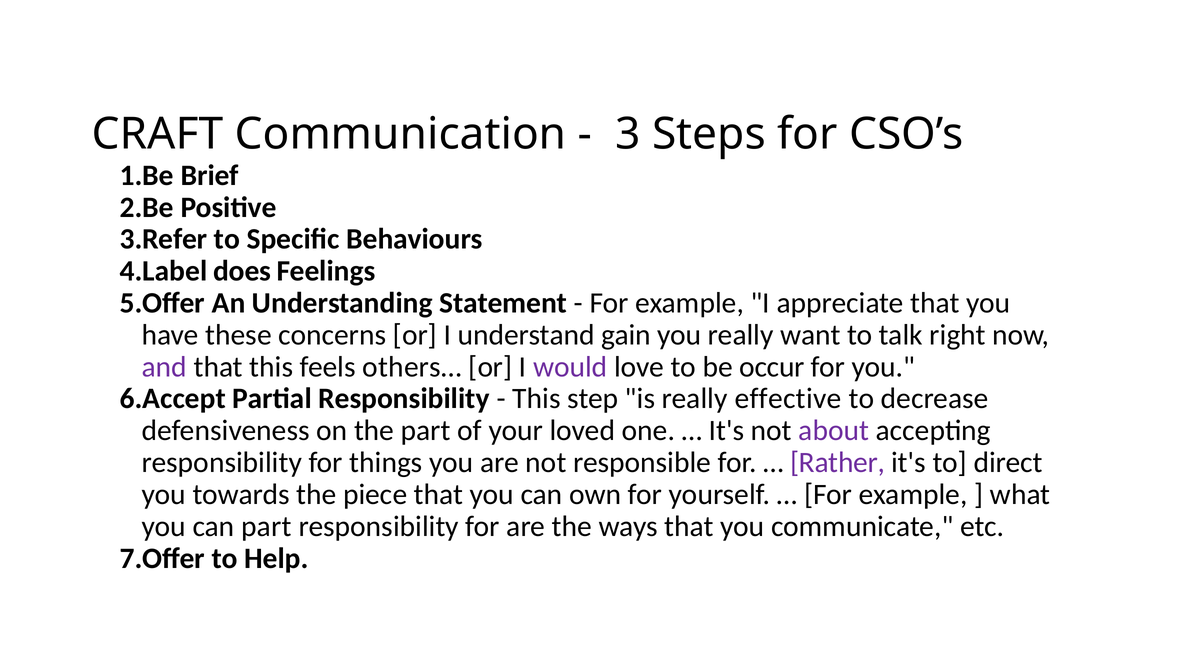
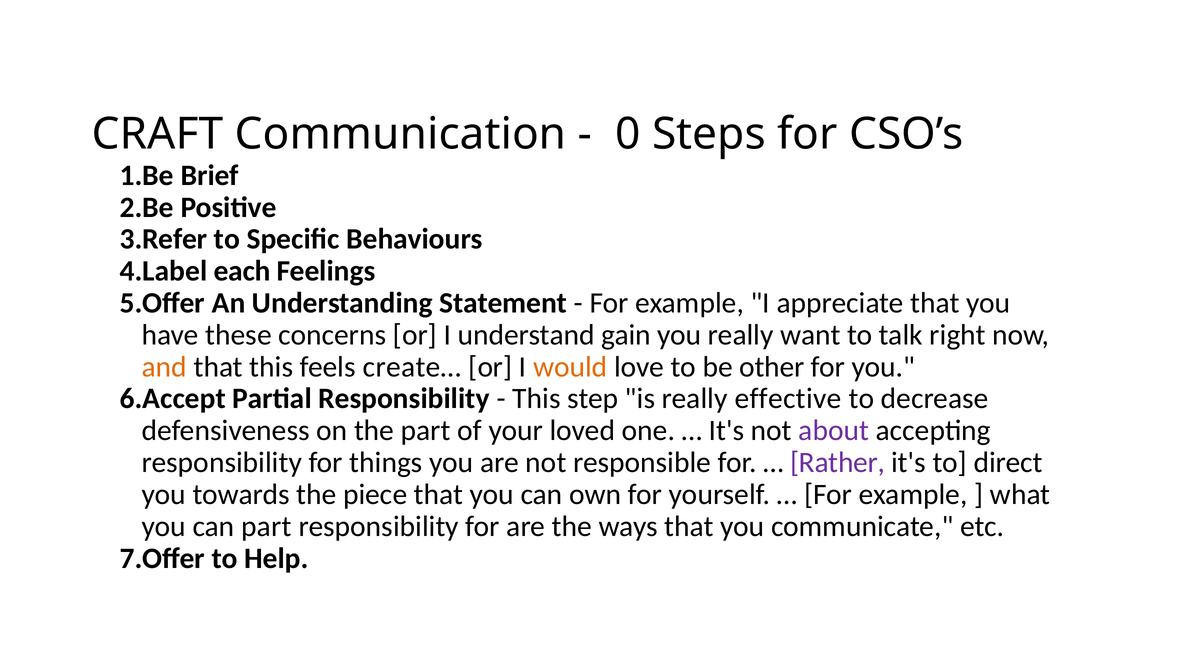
3: 3 -> 0 (628, 134)
does: does -> each (242, 271)
and colour: purple -> orange (164, 367)
others…: others… -> create… (412, 367)
would colour: purple -> orange (570, 367)
occur: occur -> other (772, 367)
